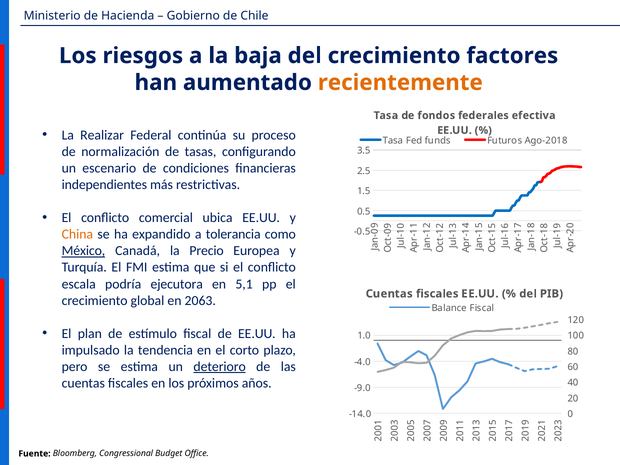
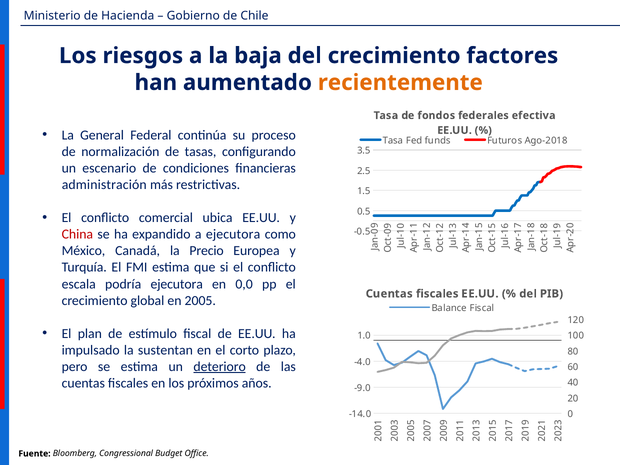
Realizar: Realizar -> General (102, 135)
independientes: independientes -> administración (104, 185)
China colour: orange -> red (77, 234)
a tolerancia: tolerancia -> ejecutora (233, 234)
México underline: present -> none (83, 251)
5,1: 5,1 -> 0,0 (244, 284)
2063: 2063 -> 2005 (200, 301)
tendencia: tendencia -> sustentan (165, 350)
